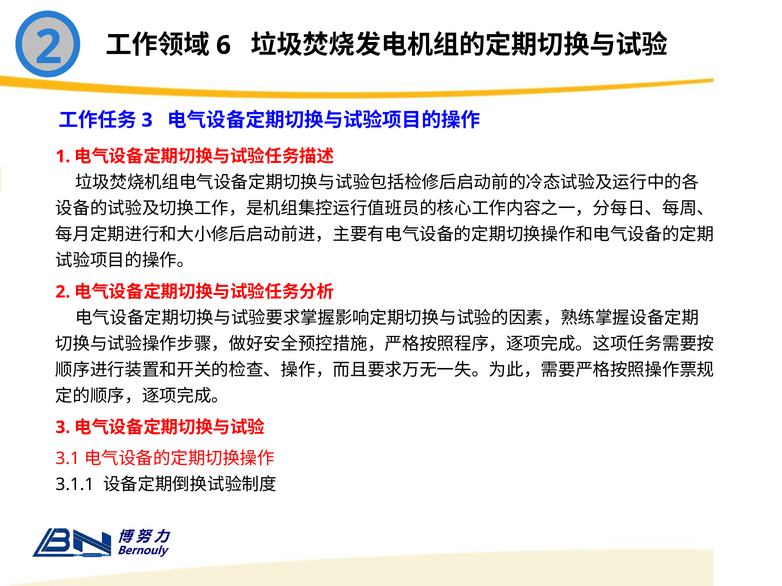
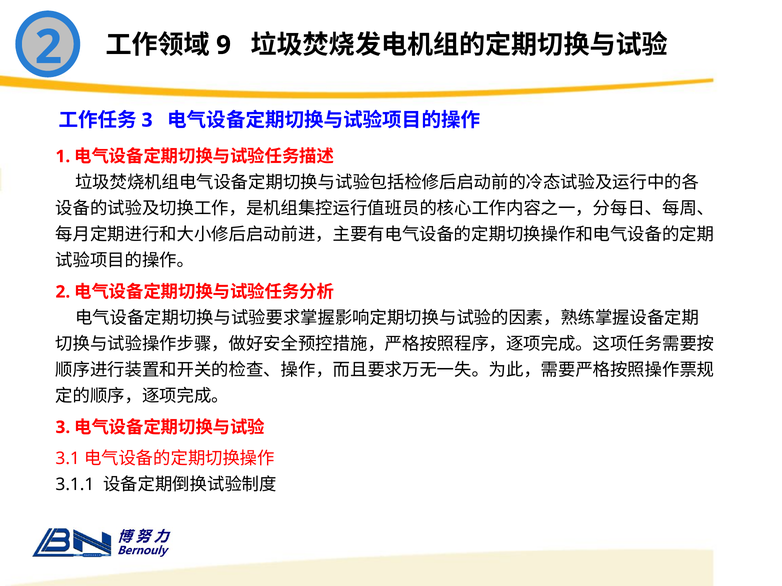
6: 6 -> 9 (224, 45)
